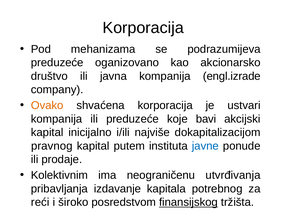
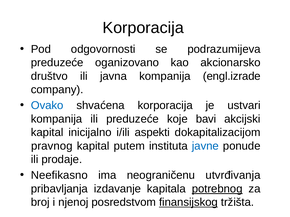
mehanizama: mehanizama -> odgovornosti (103, 49)
Ovako colour: orange -> blue (47, 106)
najviše: najviše -> aspekti (152, 133)
Kolektivnim: Kolektivnim -> Neefikasno (59, 176)
potrebnog underline: none -> present (217, 189)
reći: reći -> broj (40, 203)
široko: široko -> njenoj (73, 203)
